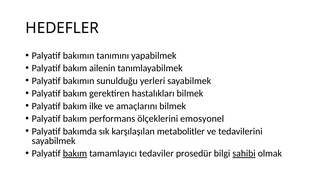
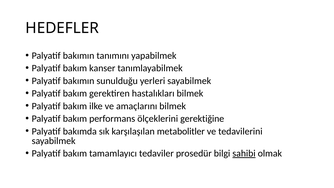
ailenin: ailenin -> kanser (102, 68)
emosyonel: emosyonel -> gerektiğine (202, 119)
bakım underline: present -> none (75, 153)
